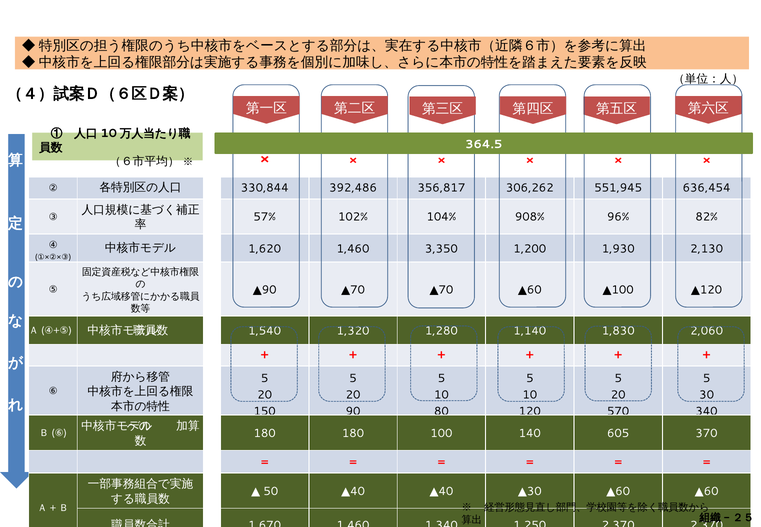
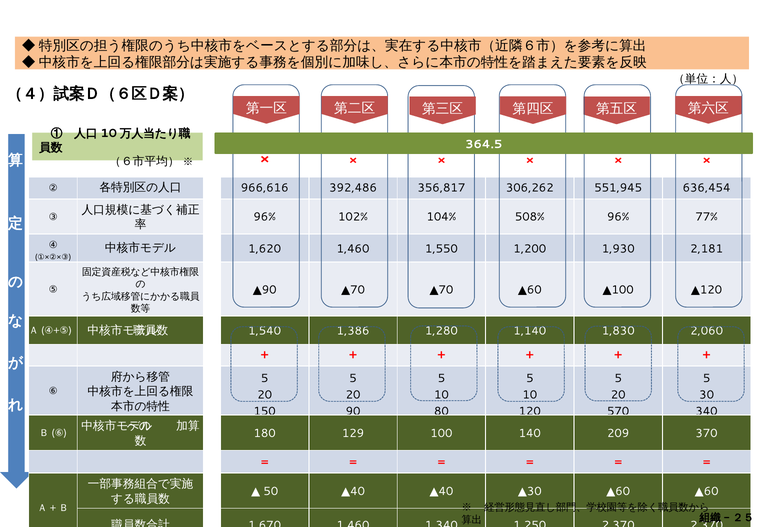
330,844: 330,844 -> 966,616 (265, 188)
57%: 57% -> 96% (265, 217)
908%: 908% -> 508% (530, 217)
82%: 82% -> 77% (707, 217)
3,350: 3,350 -> 1,550 (441, 249)
2,130: 2,130 -> 2,181 (707, 249)
1,320: 1,320 -> 1,386 (353, 331)
180 180: 180 -> 129 (353, 433)
605: 605 -> 209 (618, 433)
